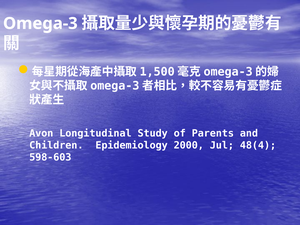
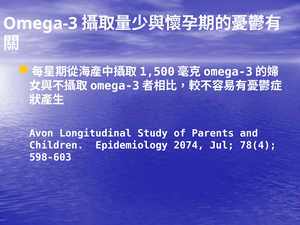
2000: 2000 -> 2074 (189, 145)
48(4: 48(4 -> 78(4 (258, 145)
